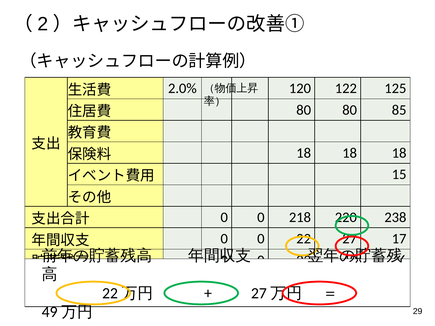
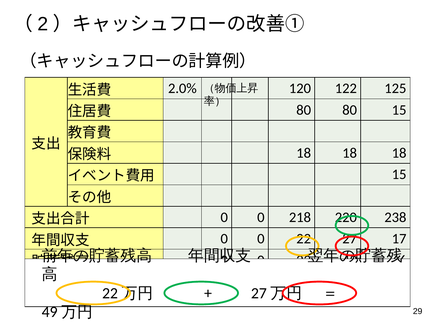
80 85: 85 -> 15 (399, 110)
